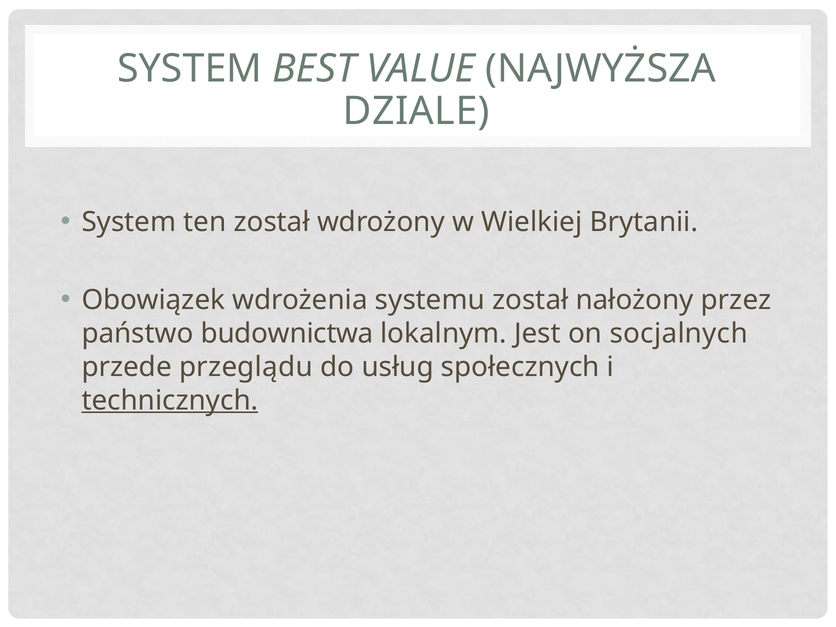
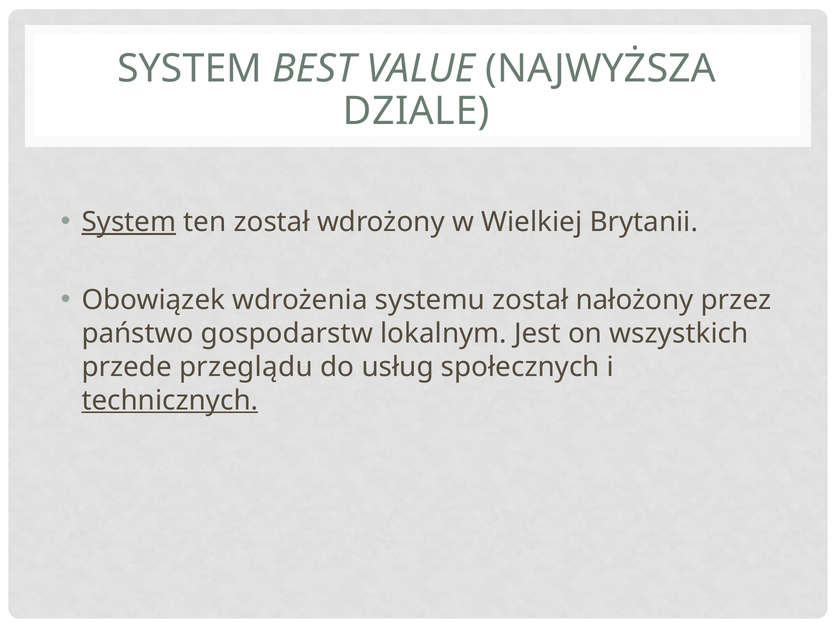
System underline: none -> present (129, 222)
budownictwa: budownictwa -> gospodarstw (287, 334)
socjalnych: socjalnych -> wszystkich (679, 334)
